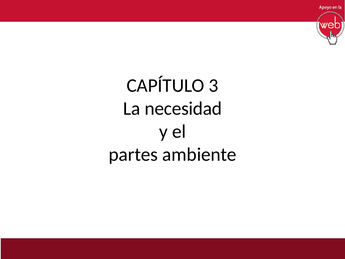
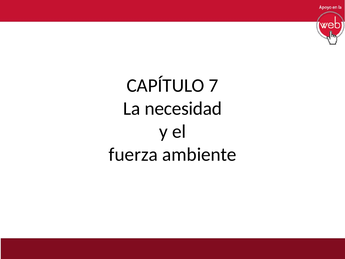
3: 3 -> 7 (214, 85)
partes: partes -> fuerza (133, 154)
